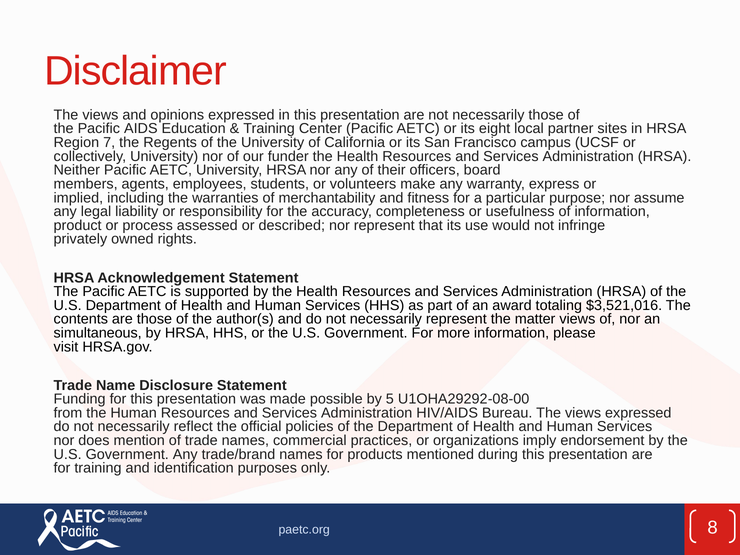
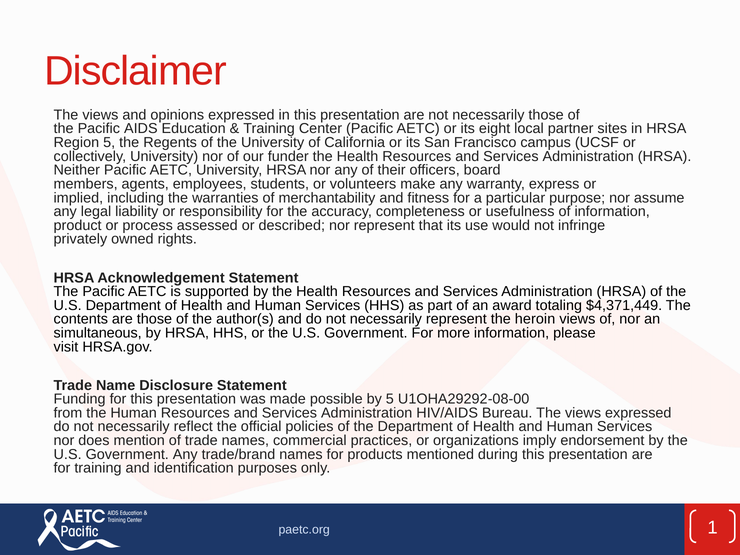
Region 7: 7 -> 5 (109, 143)
$3,521,016: $3,521,016 -> $4,371,449 (624, 305)
matter: matter -> heroin (535, 319)
8: 8 -> 1 (713, 528)
